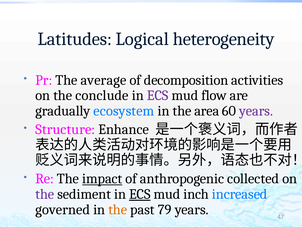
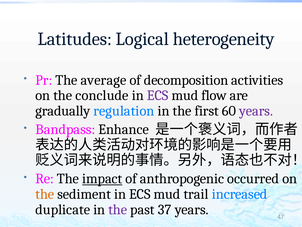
ecosystem: ecosystem -> regulation (124, 111)
area: area -> first (207, 111)
Structure: Structure -> Bandpass (65, 129)
collected: collected -> occurred (253, 178)
the colour: purple -> orange (45, 194)
ECS underline: present -> none (140, 194)
inch: inch -> trail (196, 194)
governed: governed -> duplicate (63, 209)
the colour: orange -> purple (118, 209)
79: 79 -> 37 (165, 209)
